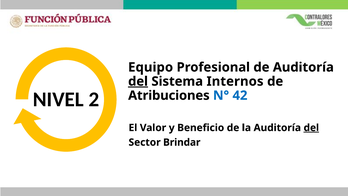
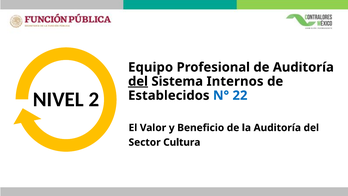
Atribuciones: Atribuciones -> Establecidos (169, 95)
42: 42 -> 22 (240, 95)
del underline: present -> none (311, 128)
Brindar: Brindar -> Cultura (182, 142)
